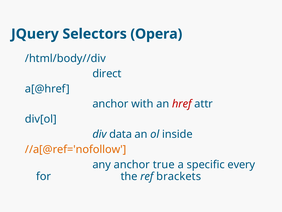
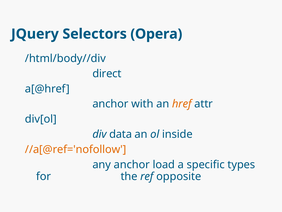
href colour: red -> orange (182, 104)
true: true -> load (164, 164)
every: every -> types (241, 164)
brackets: brackets -> opposite (179, 176)
